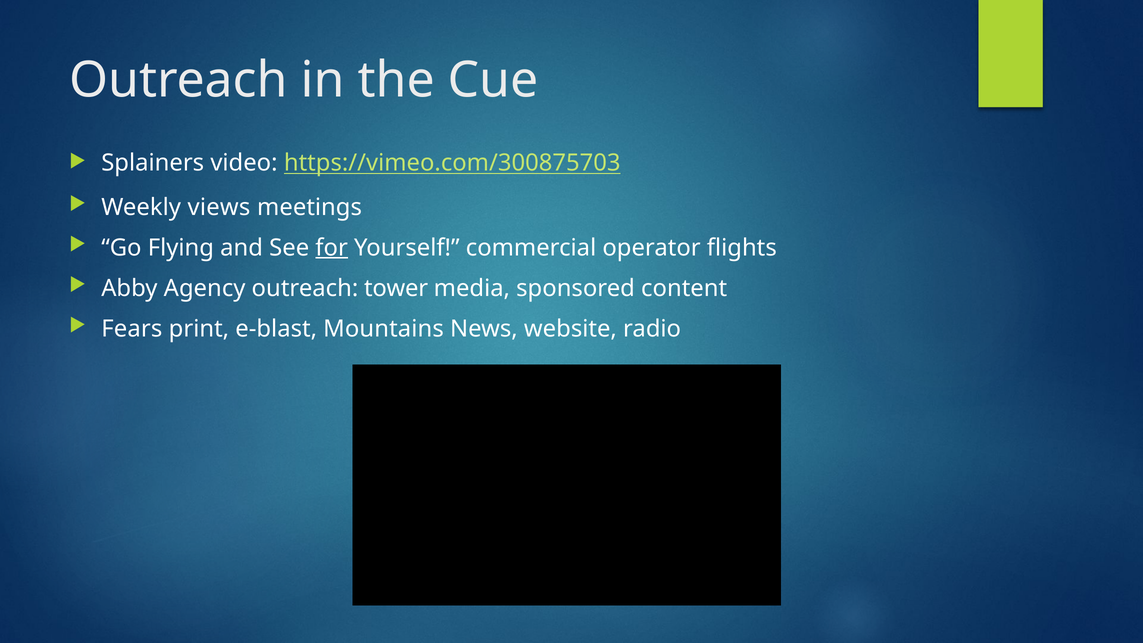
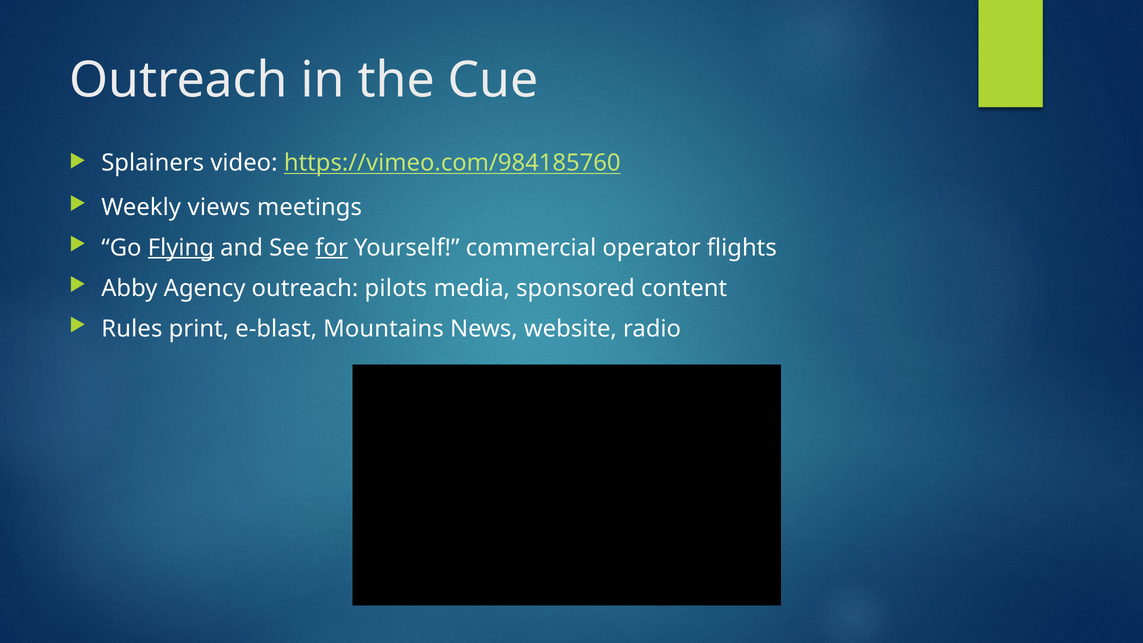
https://vimeo.com/300875703: https://vimeo.com/300875703 -> https://vimeo.com/984185760 (452, 163)
Flying underline: none -> present (181, 248)
tower: tower -> pilots (396, 288)
Fears: Fears -> Rules (132, 329)
